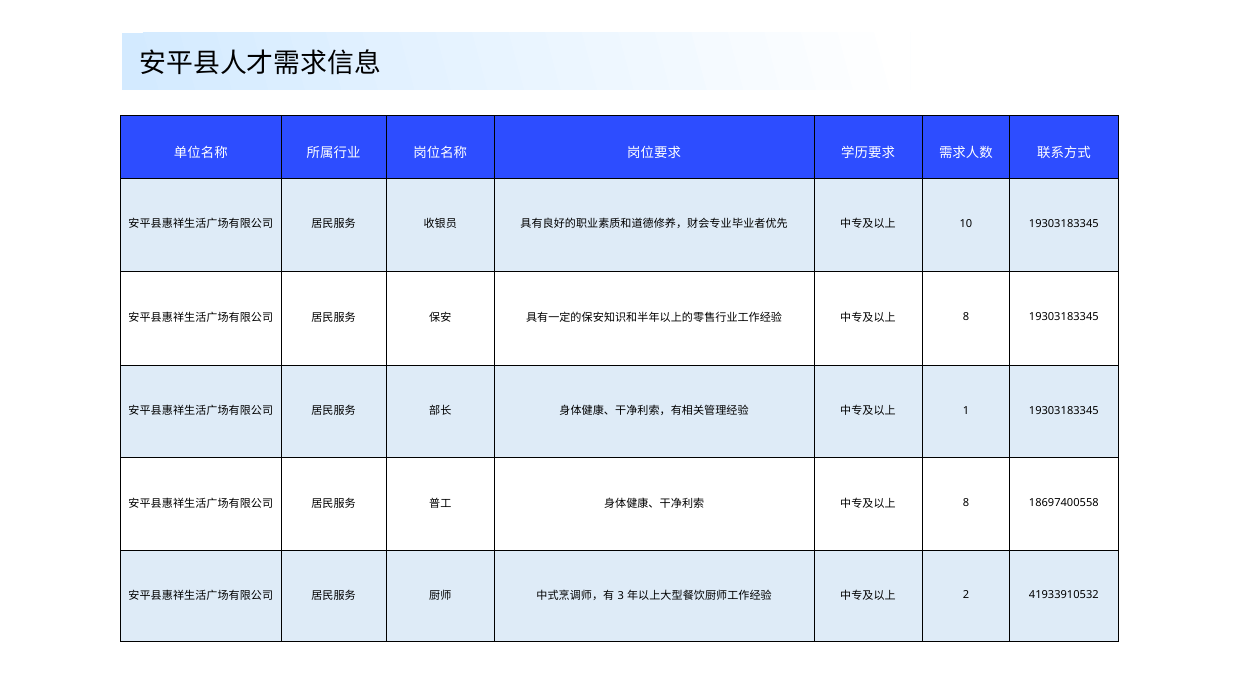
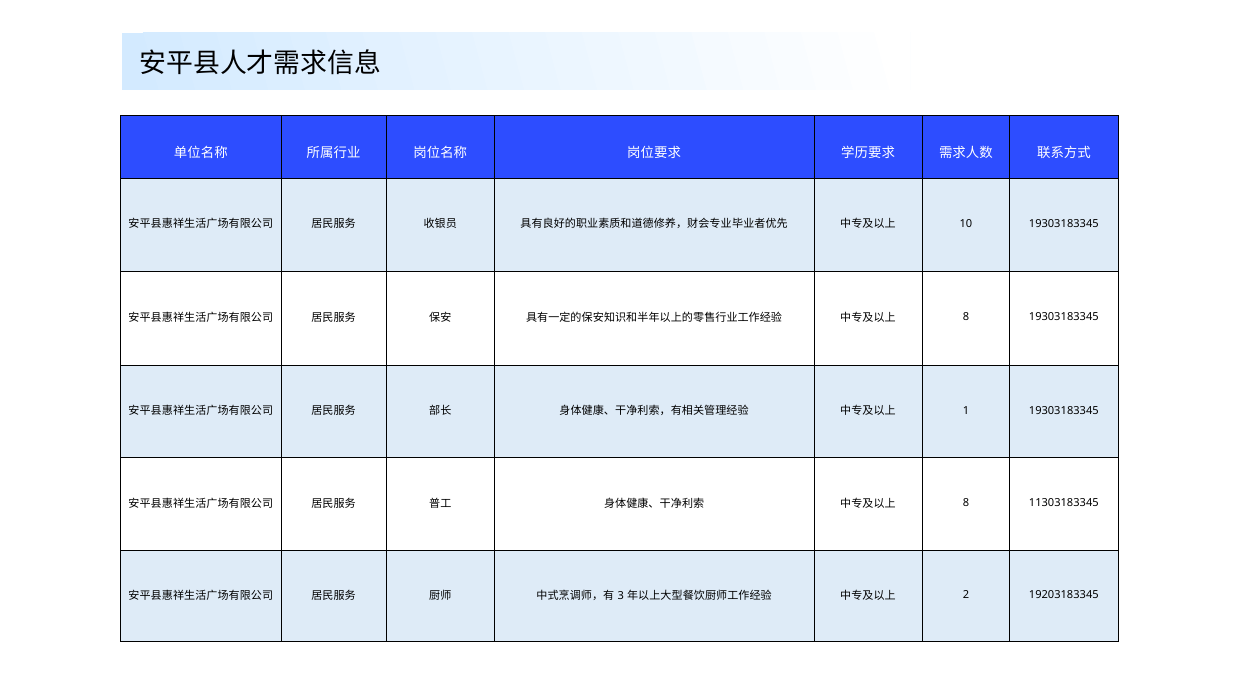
18697400558: 18697400558 -> 11303183345 (1064, 504)
41933910532: 41933910532 -> 19203183345 (1064, 595)
